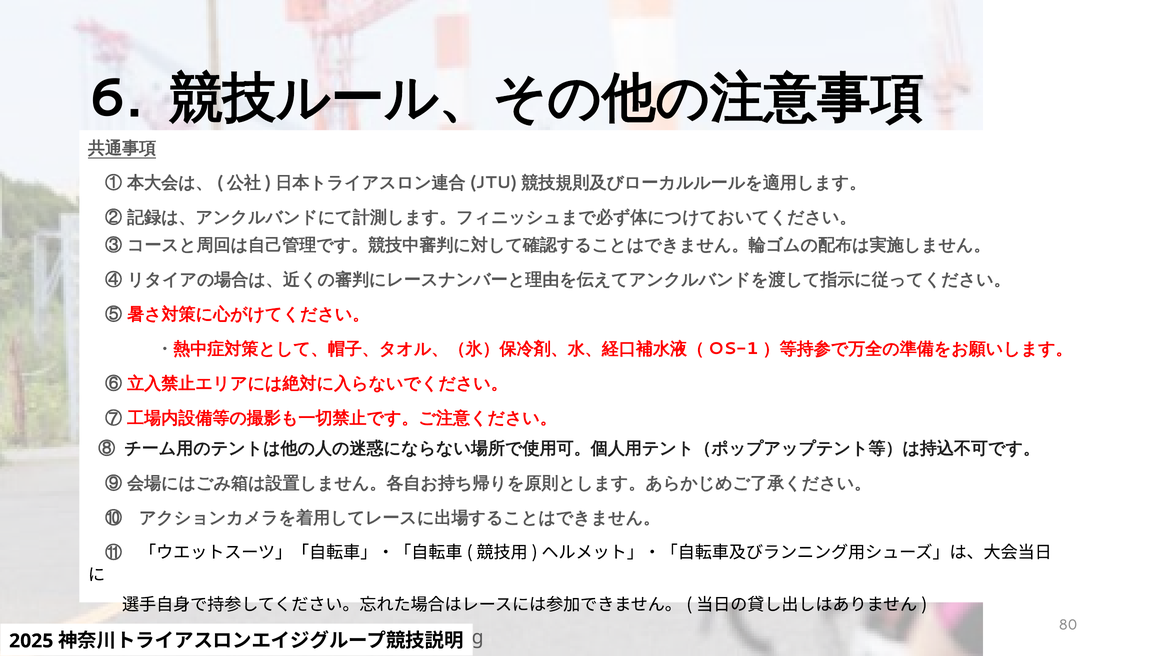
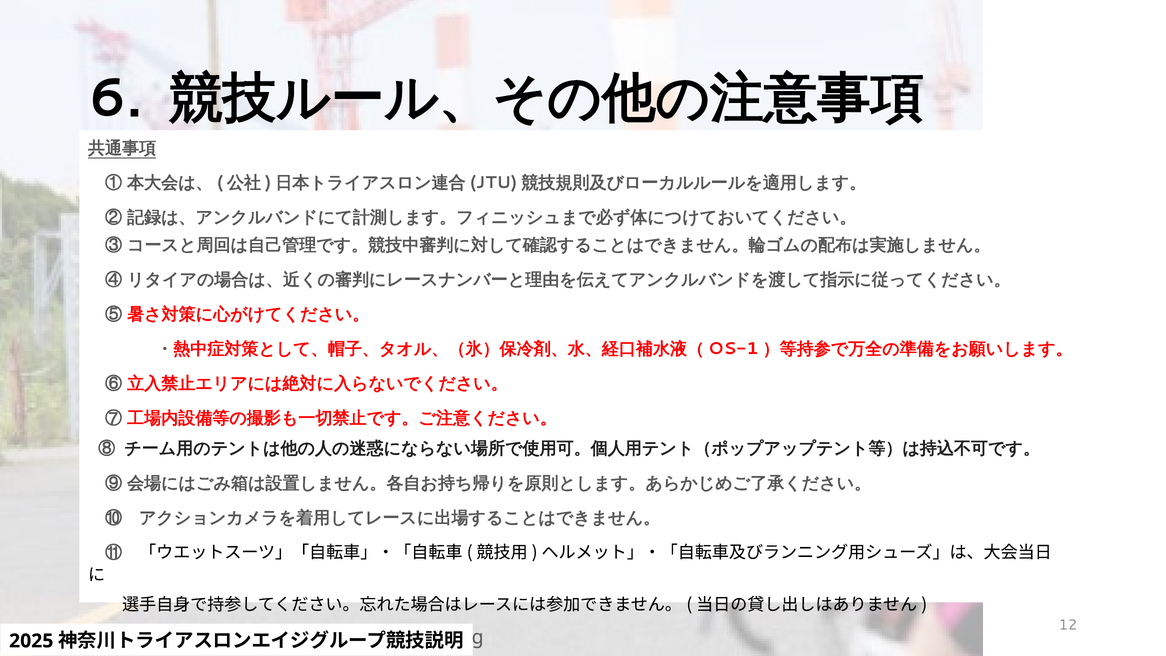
80: 80 -> 12 (1068, 625)
